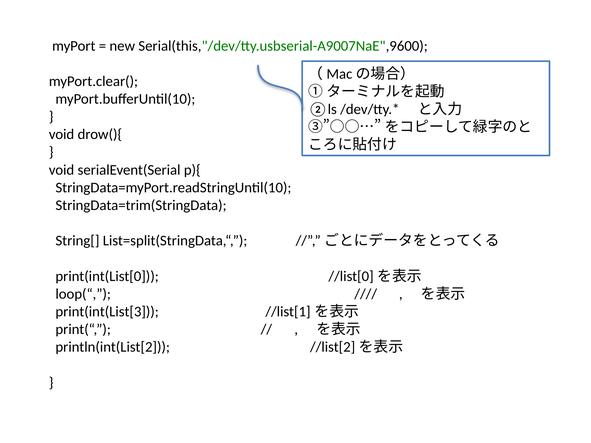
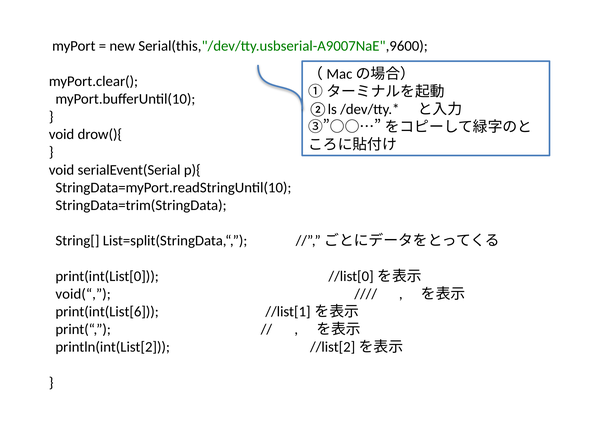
loop(“: loop(“ -> void(“ (83, 294)
print(int(List[3: print(int(List[3 -> print(int(List[6 (107, 312)
